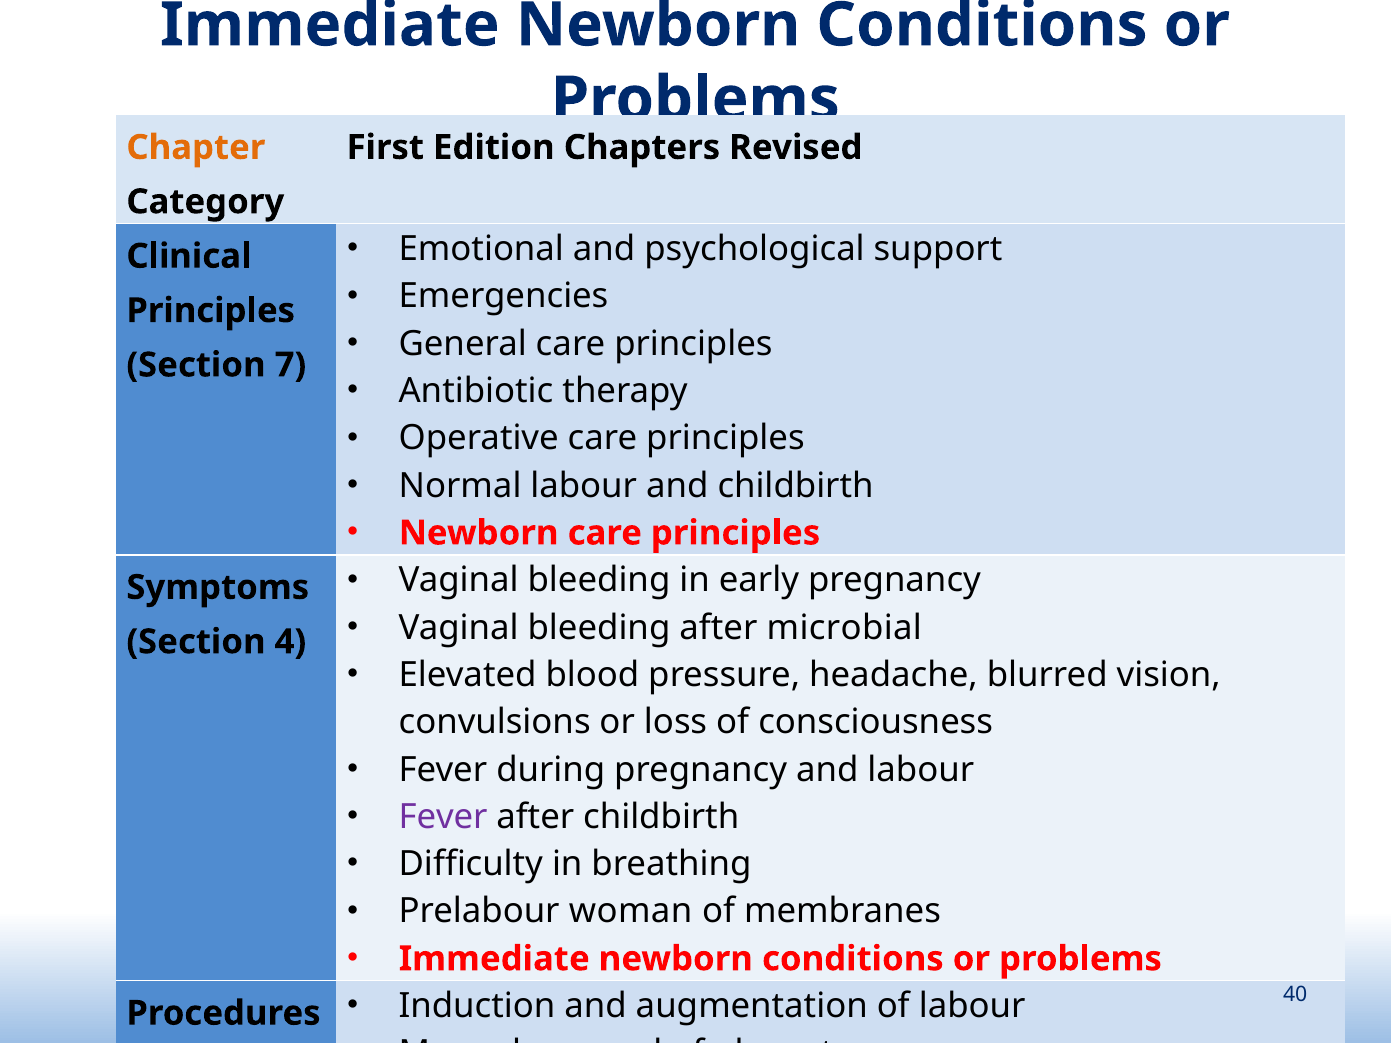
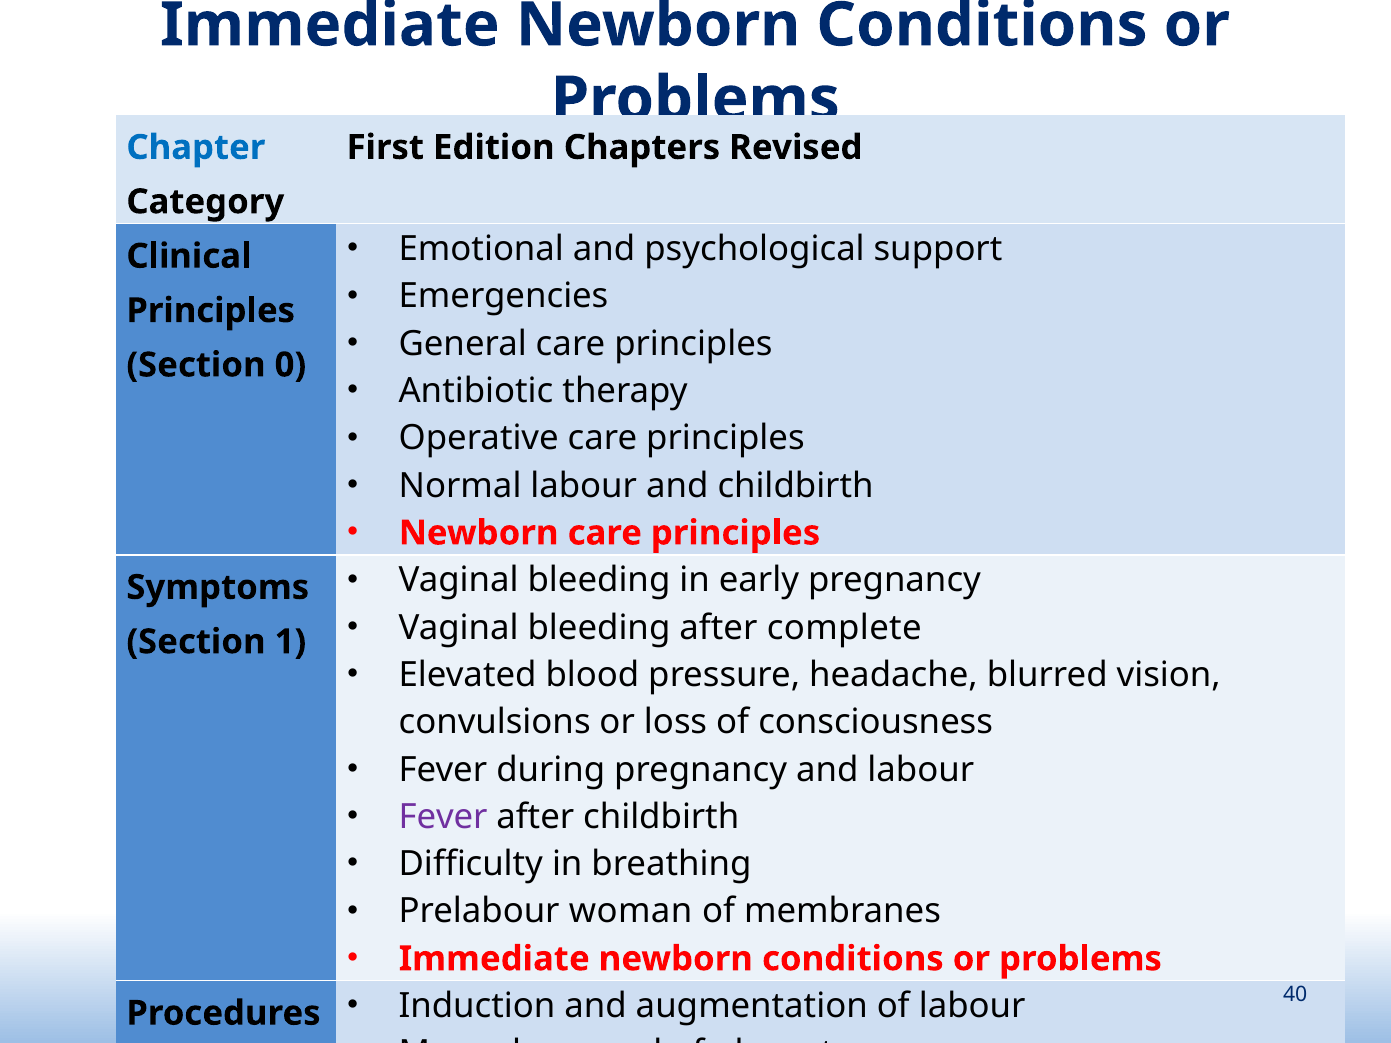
Chapter colour: orange -> blue (196, 148)
7: 7 -> 0 (290, 365)
microbial: microbial -> complete (844, 628)
4: 4 -> 1 (290, 642)
